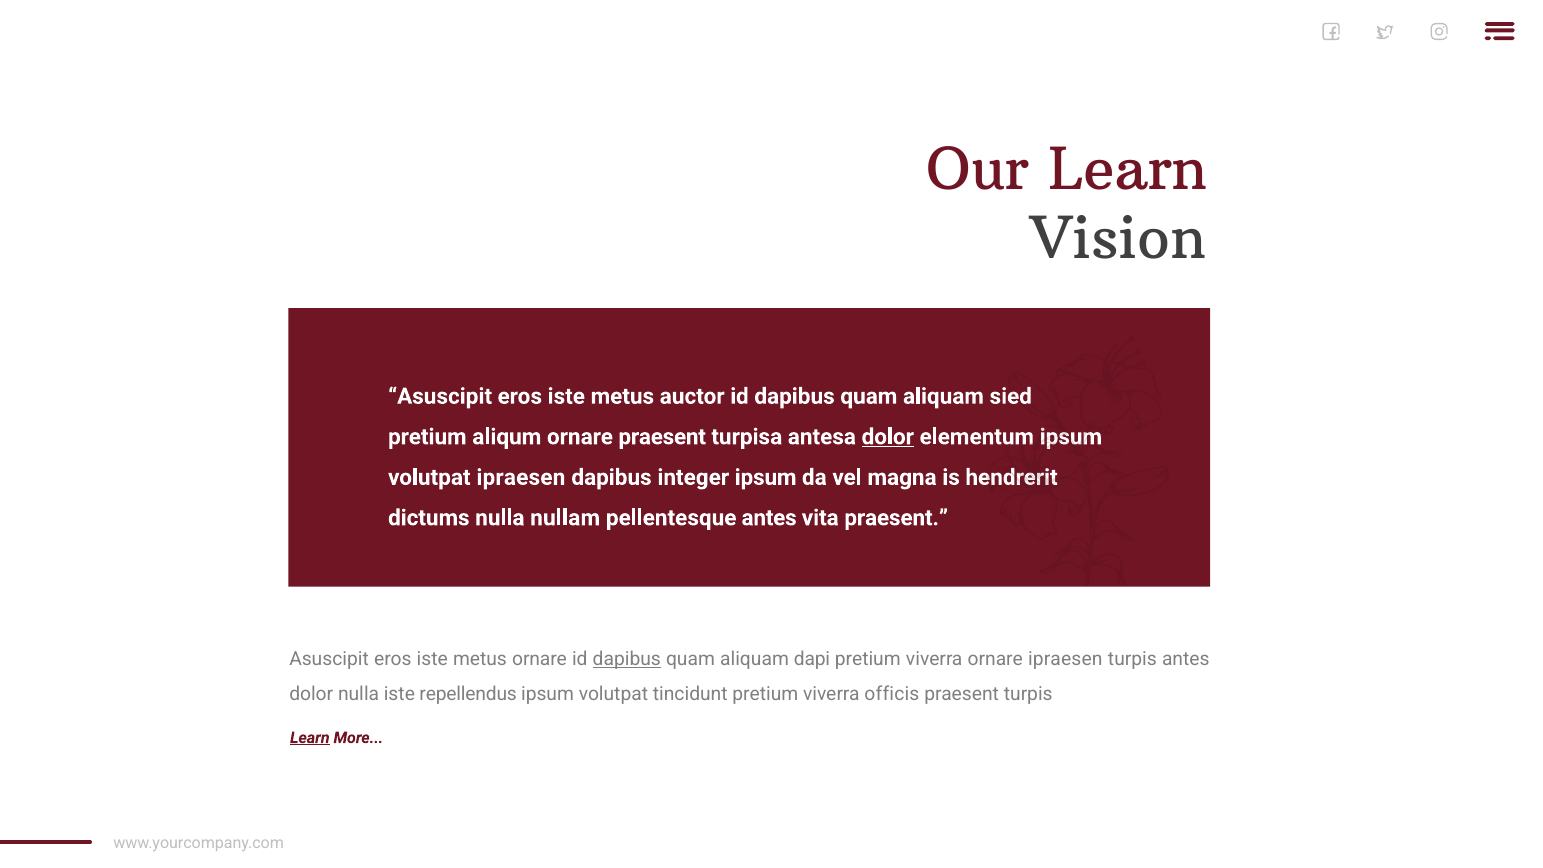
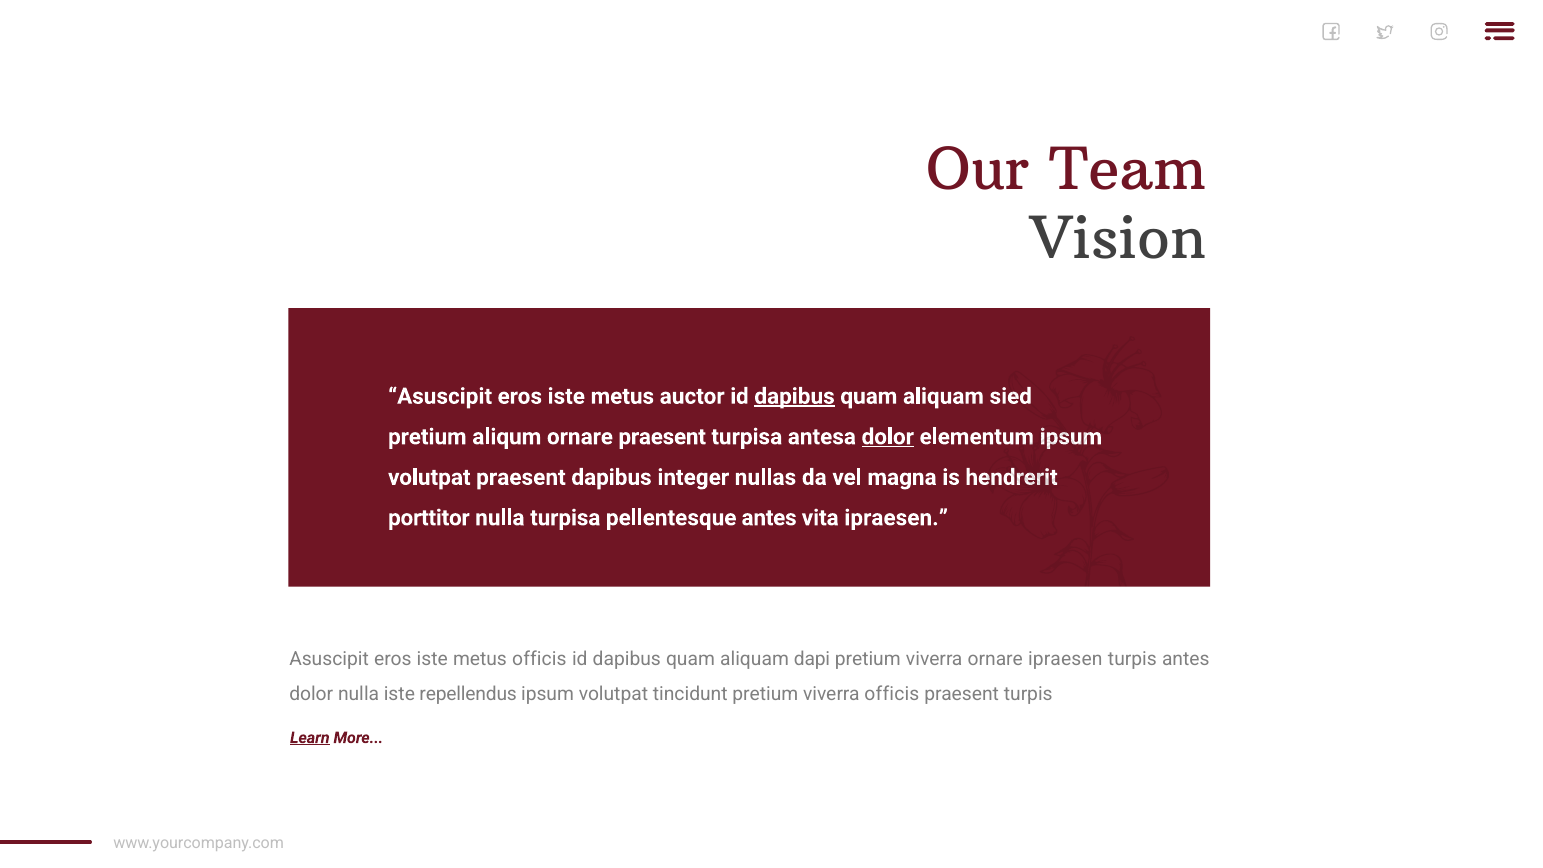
Our Learn: Learn -> Team (1128, 170)
dapibus underline: none -> present (795, 396)
volutpat ipraesen: ipraesen -> praesent (521, 477)
integer ipsum: ipsum -> nullas (765, 477)
dictums: dictums -> porttitor (429, 518)
nulla nullam: nullam -> turpisa (565, 518)
vita praesent: praesent -> ipraesen (896, 518)
metus ornare: ornare -> officis (539, 659)
dapibus underline: present -> none (627, 659)
